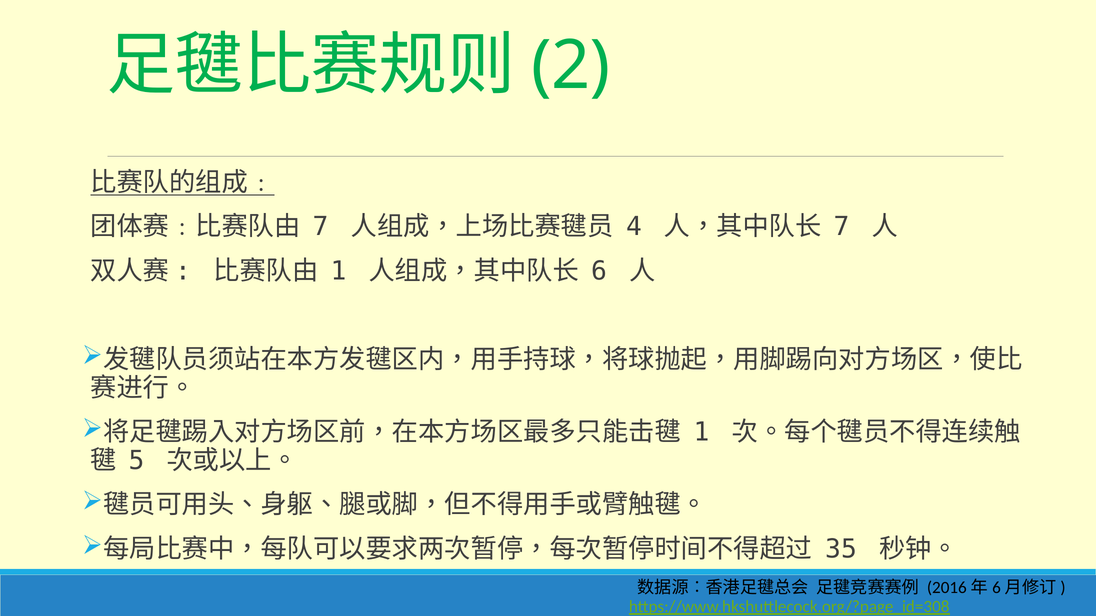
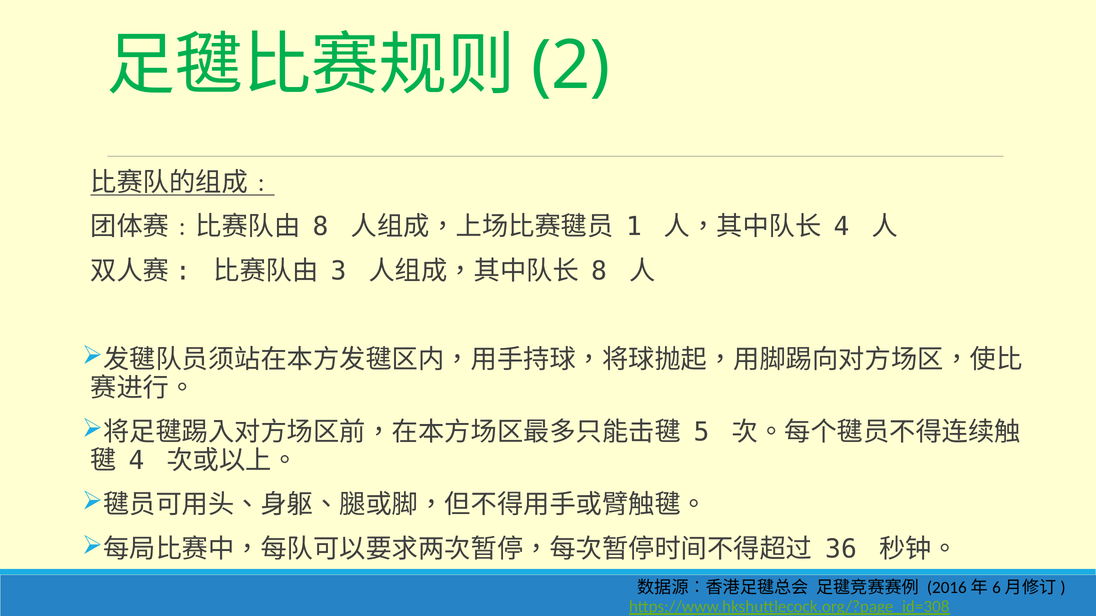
7: 7 -> 8 (321, 227)
4: 4 -> 1 (634, 227)
7: 7 -> 4 (842, 227)
1: 1 -> 3 (339, 271)
6: 6 -> 8 (599, 271)
1: 1 -> 5 (702, 433)
5: 5 -> 4 (137, 461)
35: 35 -> 36 (841, 550)
